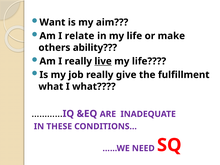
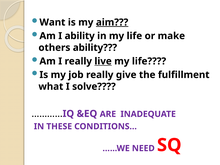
aim underline: none -> present (112, 22)
I relate: relate -> ability (80, 36)
I what: what -> solve (94, 87)
